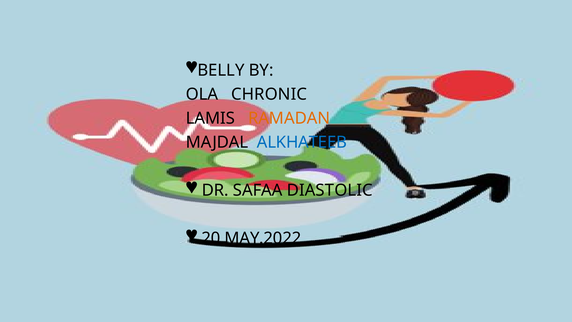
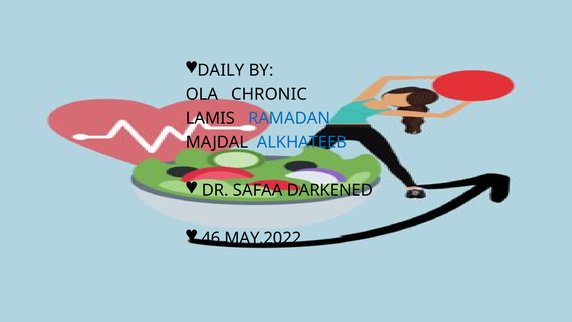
BELLY: BELLY -> DAILY (221, 70)
RAMADAN colour: orange -> blue (289, 118)
DIASTOLIC: DIASTOLIC -> DARKENED (330, 190)
20.MAY.2022: 20.MAY.2022 -> 46.MAY.2022 (251, 238)
